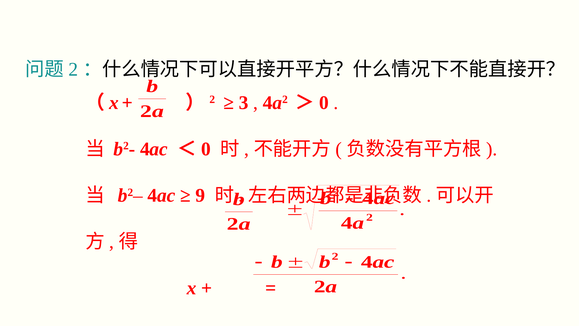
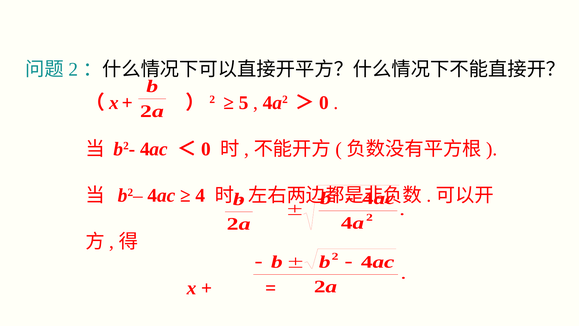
3: 3 -> 5 (244, 103)
9: 9 -> 4 (200, 195)
